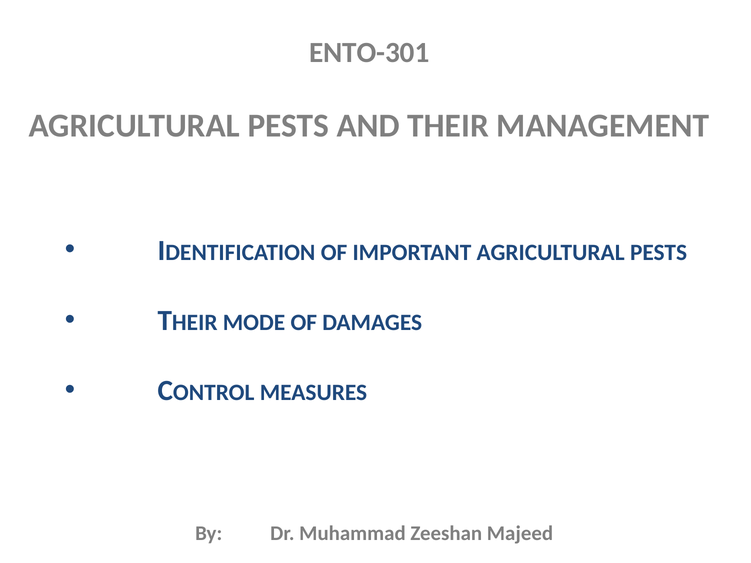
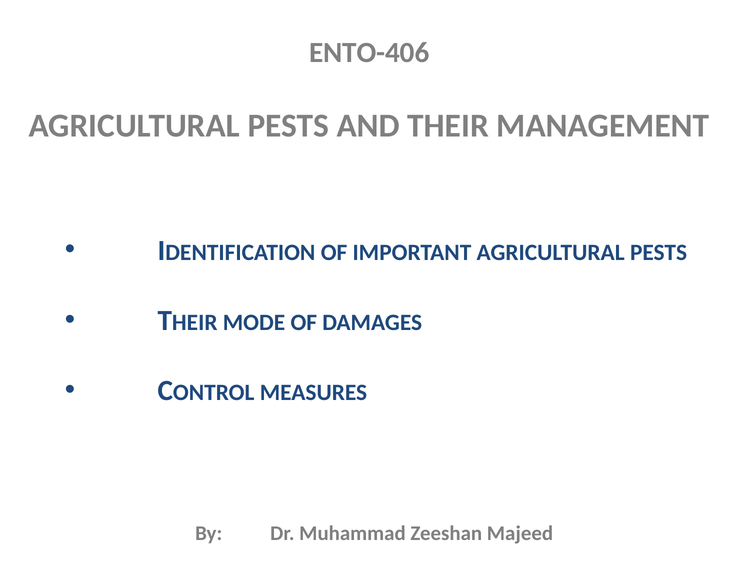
ENTO-301: ENTO-301 -> ENTO-406 (369, 53)
